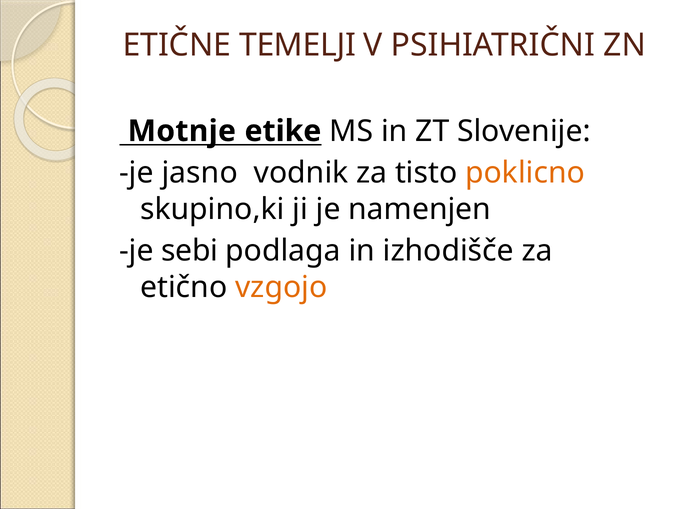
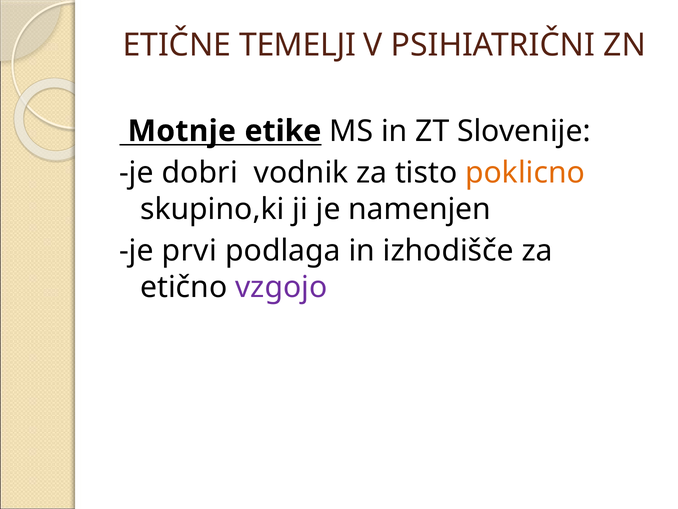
jasno: jasno -> dobri (200, 173)
sebi: sebi -> prvi (189, 251)
vzgojo colour: orange -> purple (281, 287)
